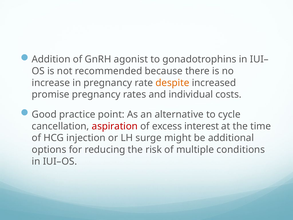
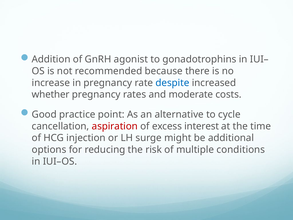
despite colour: orange -> blue (172, 83)
promise: promise -> whether (51, 94)
individual: individual -> moderate (191, 94)
